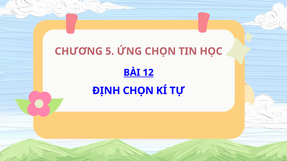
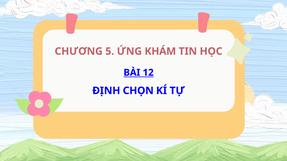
ỨNG CHỌN: CHỌN -> KHÁM (160, 51)
